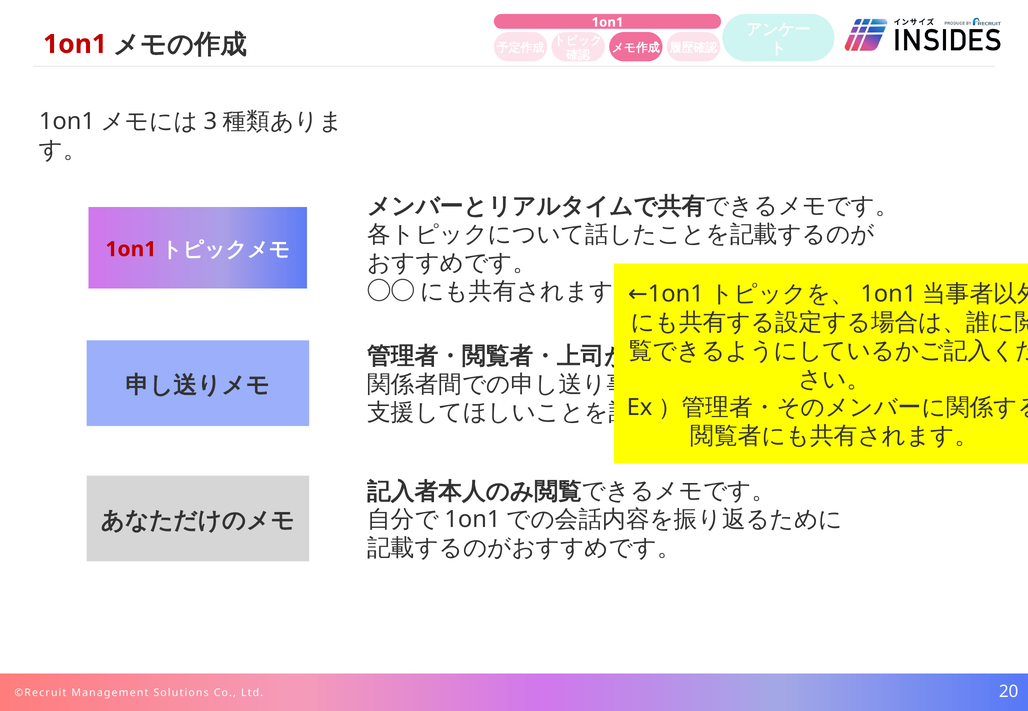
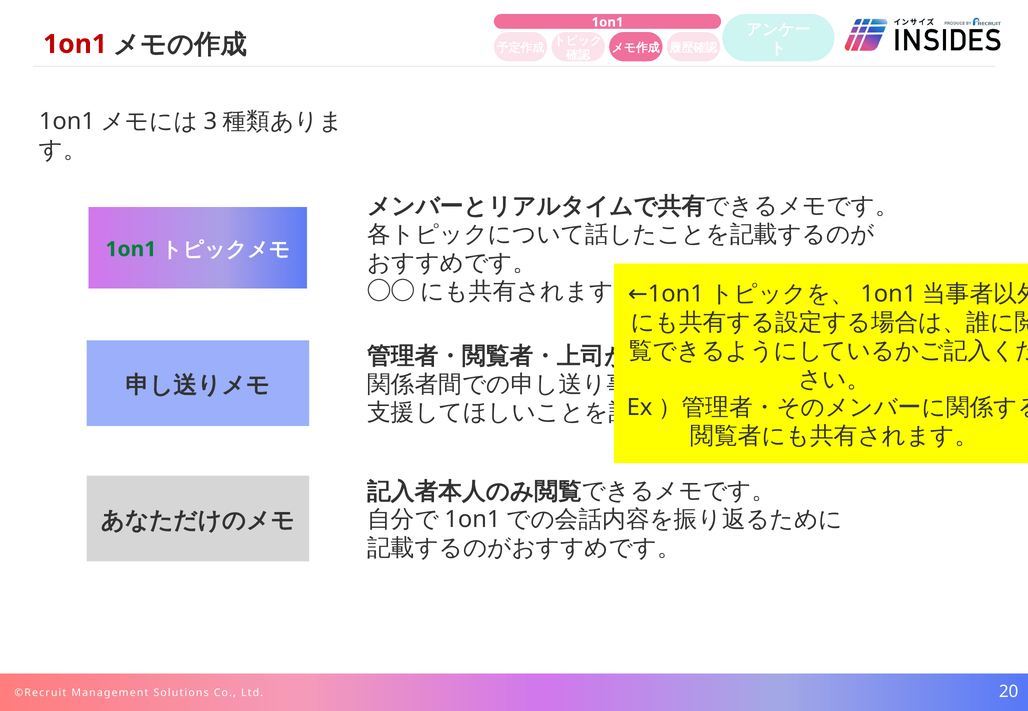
1on1 colour: red -> green (131, 249)
